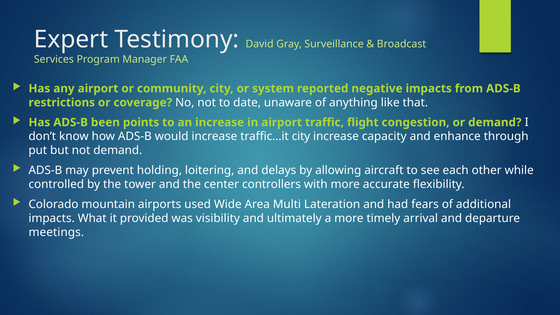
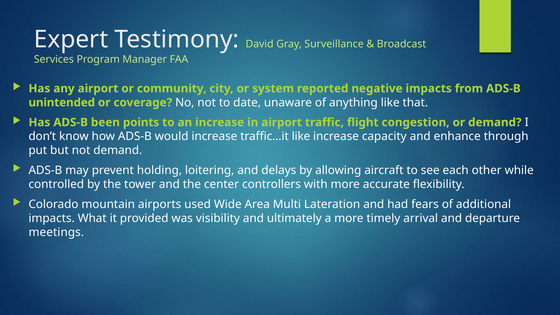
restrictions: restrictions -> unintended (62, 103)
traffic…it city: city -> like (301, 136)
